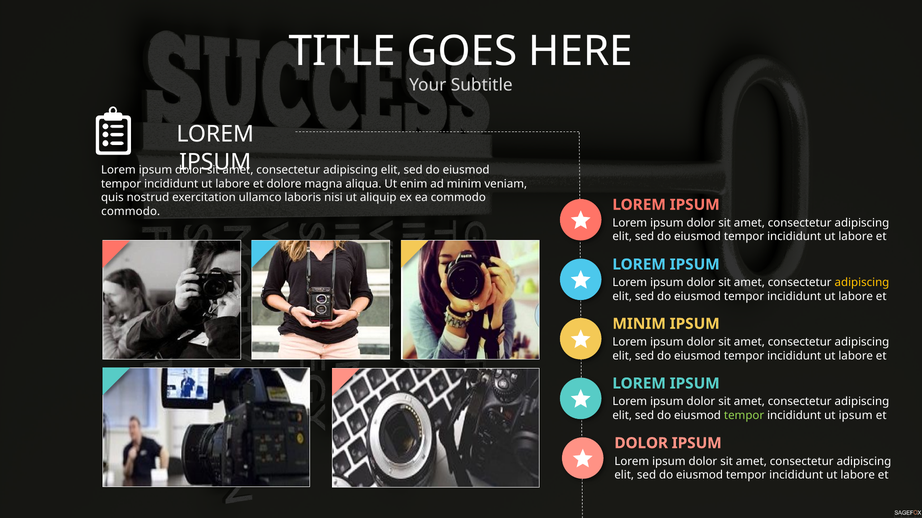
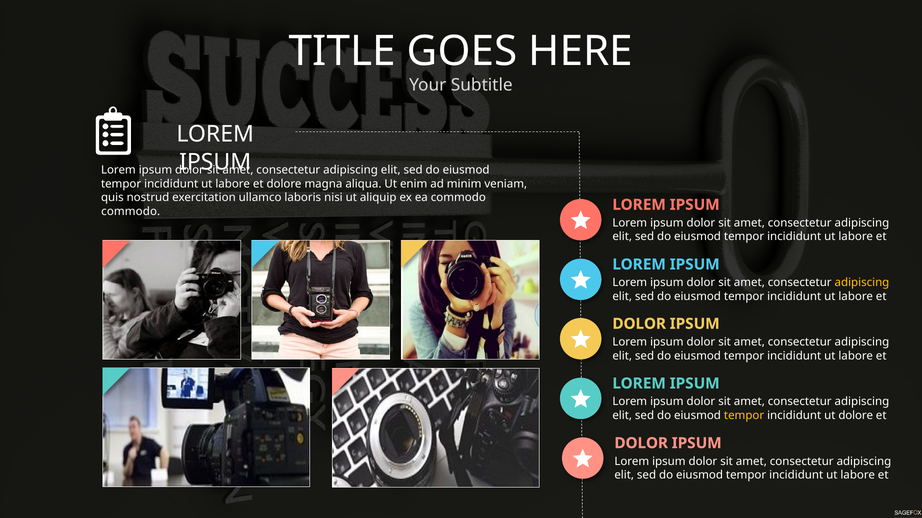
MINIM: MINIM -> DOLOR (639, 324)
tempor colour: light green -> yellow (744, 416)
ut ipsum: ipsum -> dolore (856, 416)
